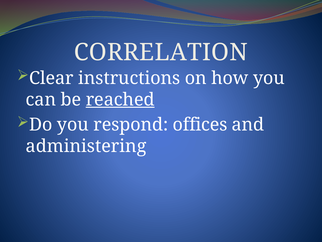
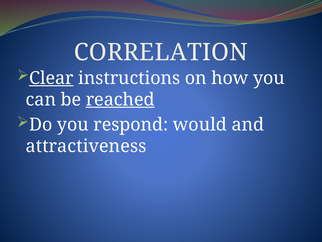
Clear underline: none -> present (51, 78)
offices: offices -> would (200, 124)
administering: administering -> attractiveness (86, 146)
